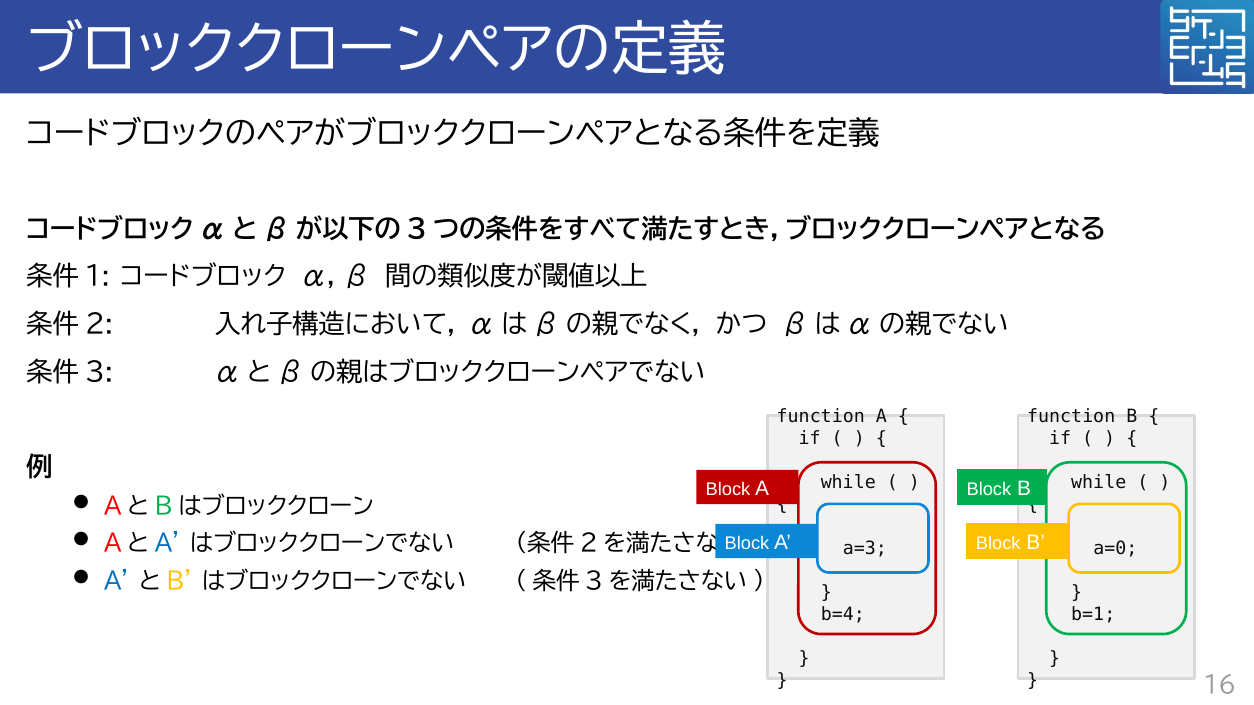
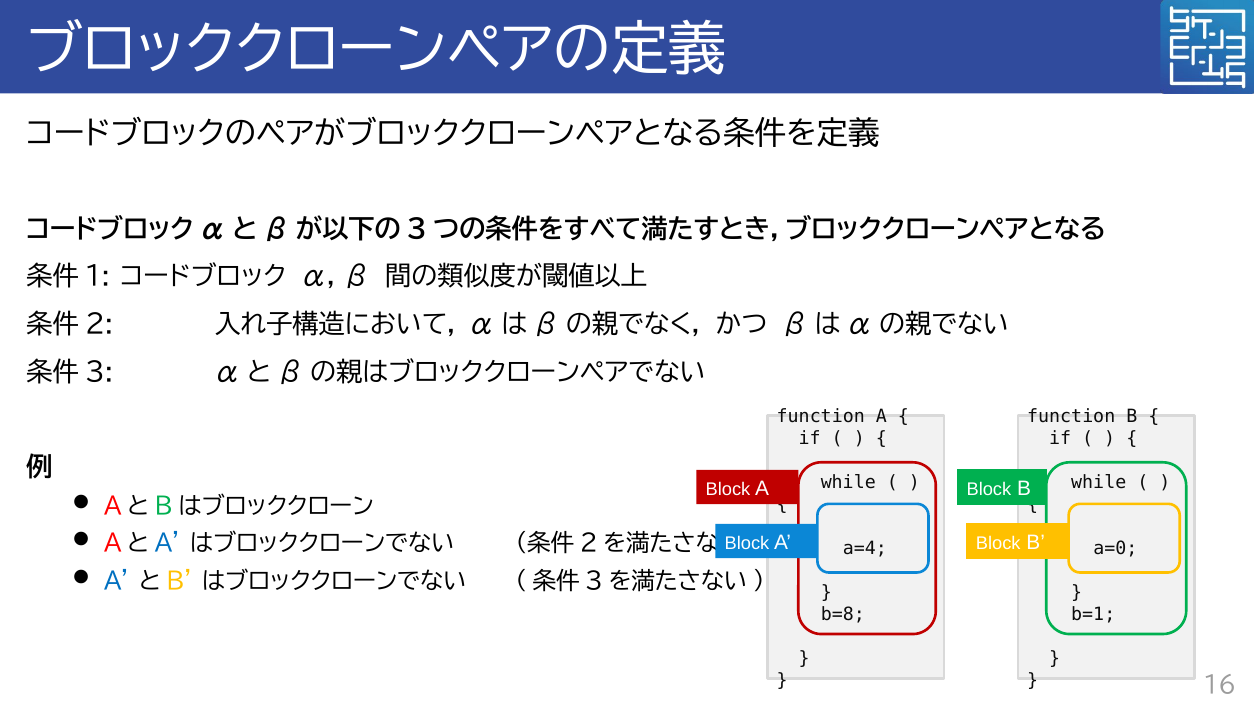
a=3: a=3 -> a=4 (865, 549)
b=4: b=4 -> b=8 (843, 615)
